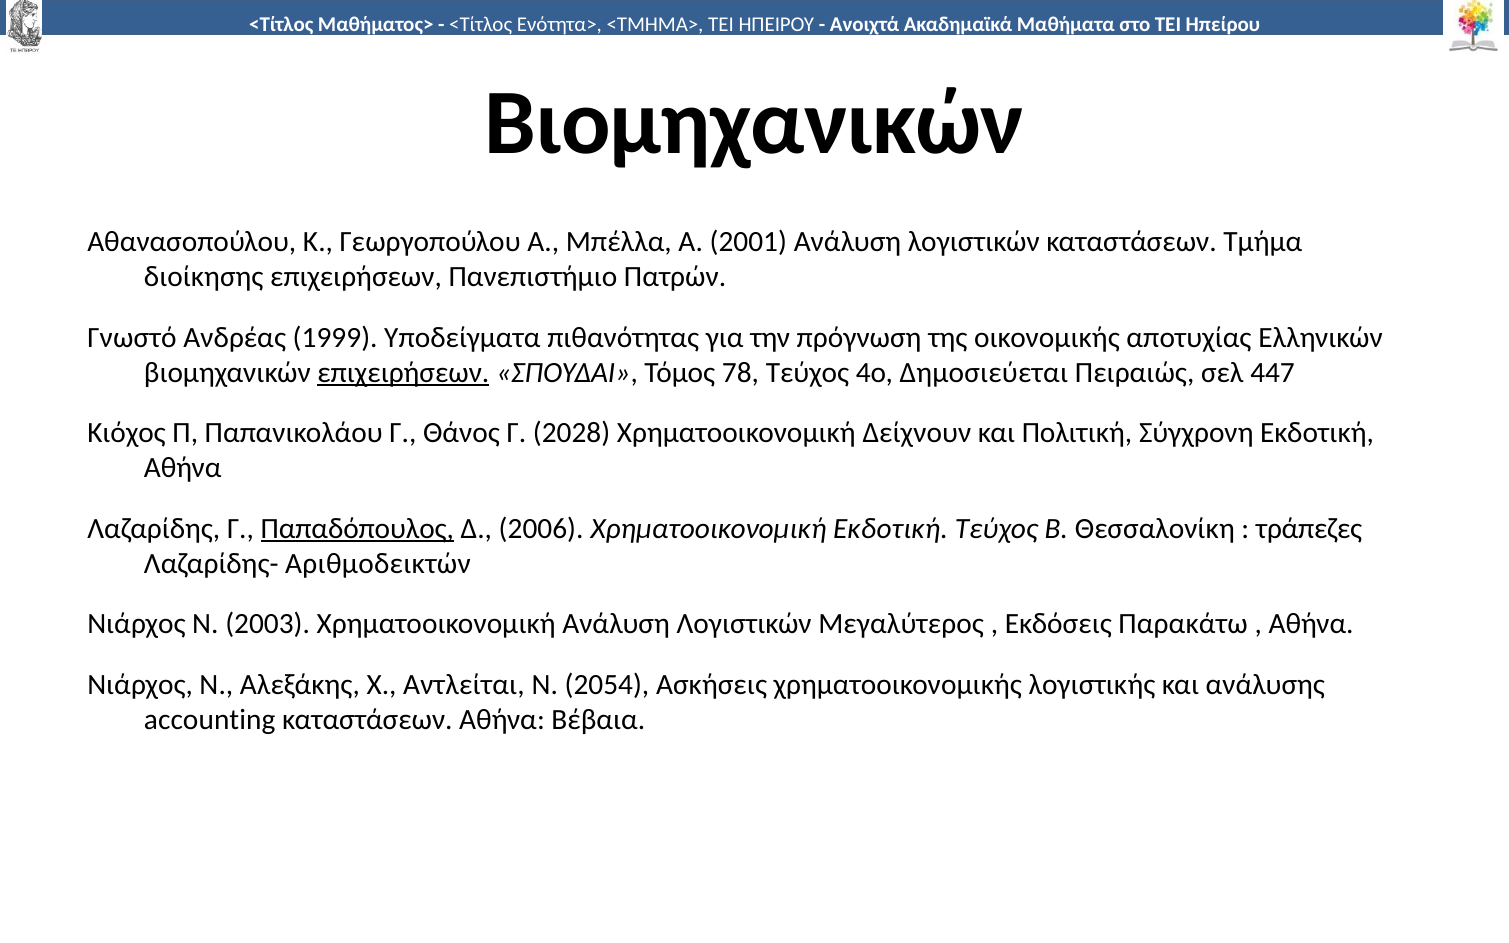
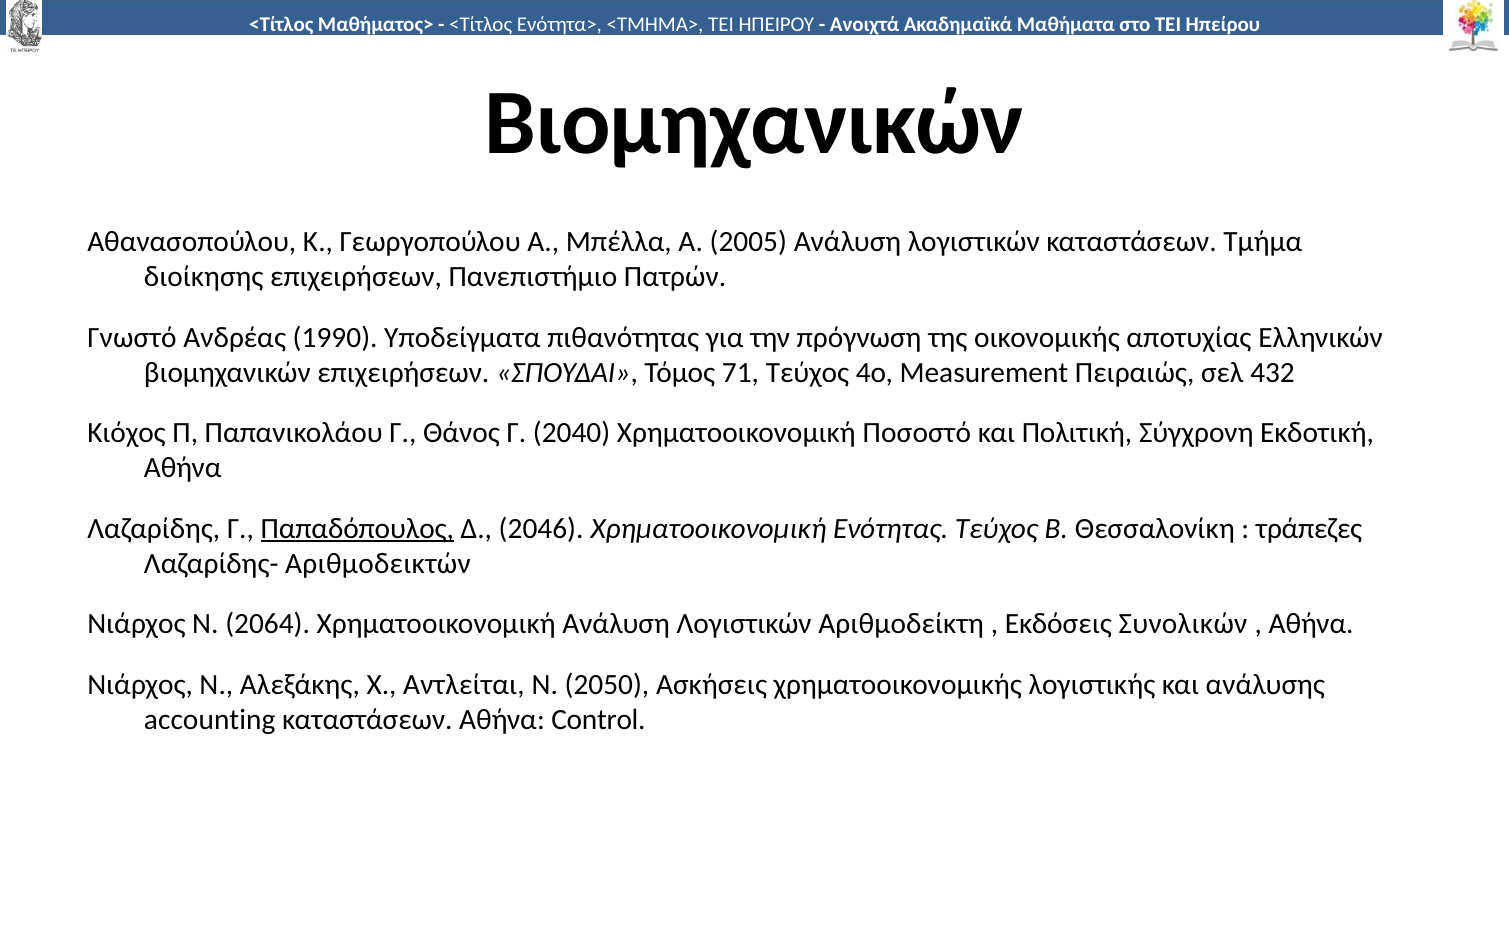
2001: 2001 -> 2005 (748, 242)
1999: 1999 -> 1990 (335, 337)
επιχειρήσεων underline: present -> none (403, 373)
78: 78 -> 71 (740, 373)
Δημοσιεύεται: Δημοσιεύεται -> Measurement (984, 373)
447: 447 -> 432 (1273, 373)
2028: 2028 -> 2040 (572, 433)
Δείχνουν: Δείχνουν -> Ποσοστό (917, 433)
2006: 2006 -> 2046 (541, 529)
Χρηματοοικονομική Εκδοτική: Εκδοτική -> Ενότητας (891, 529)
2003: 2003 -> 2064 (268, 624)
Μεγαλύτερος: Μεγαλύτερος -> Αριθμοδείκτη (901, 624)
Παρακάτω: Παρακάτω -> Συνολικών (1183, 624)
2054: 2054 -> 2050 (607, 685)
Βέβαια: Βέβαια -> Control (598, 720)
